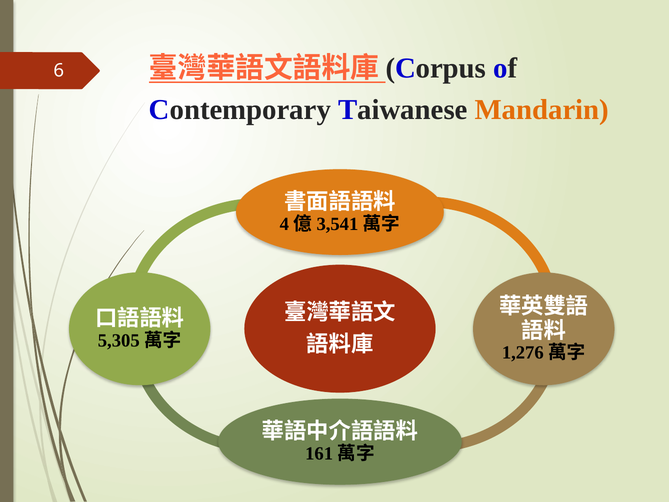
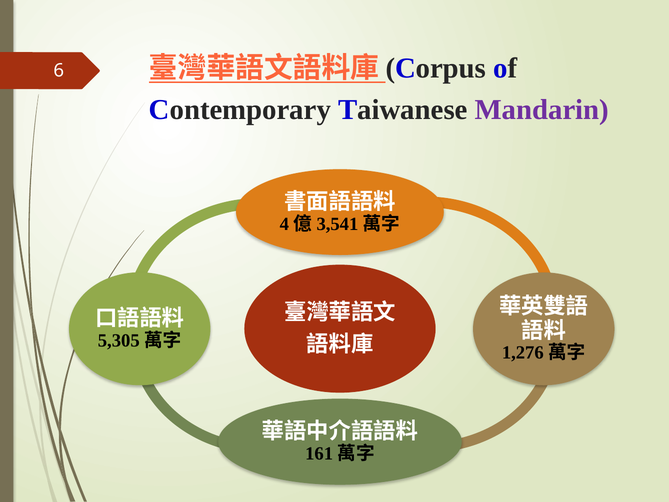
Mandarin colour: orange -> purple (542, 110)
